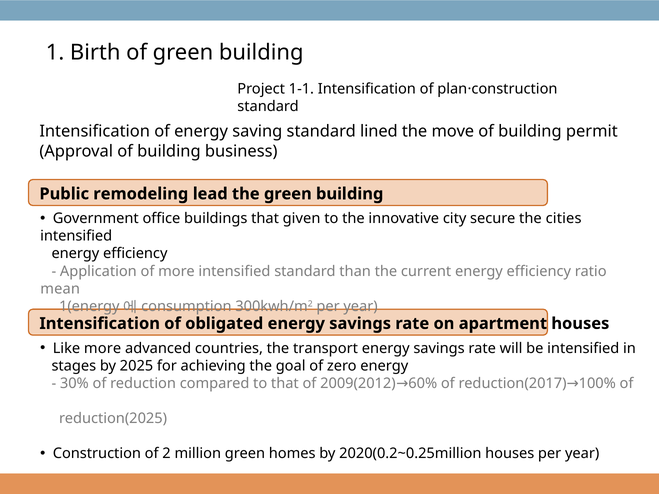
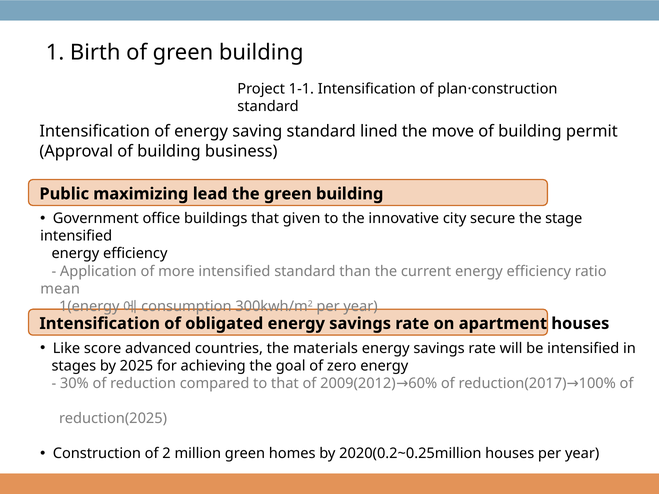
remodeling: remodeling -> maximizing (141, 194)
cities: cities -> stage (564, 219)
Like more: more -> score (103, 348)
transport: transport -> materials (325, 348)
